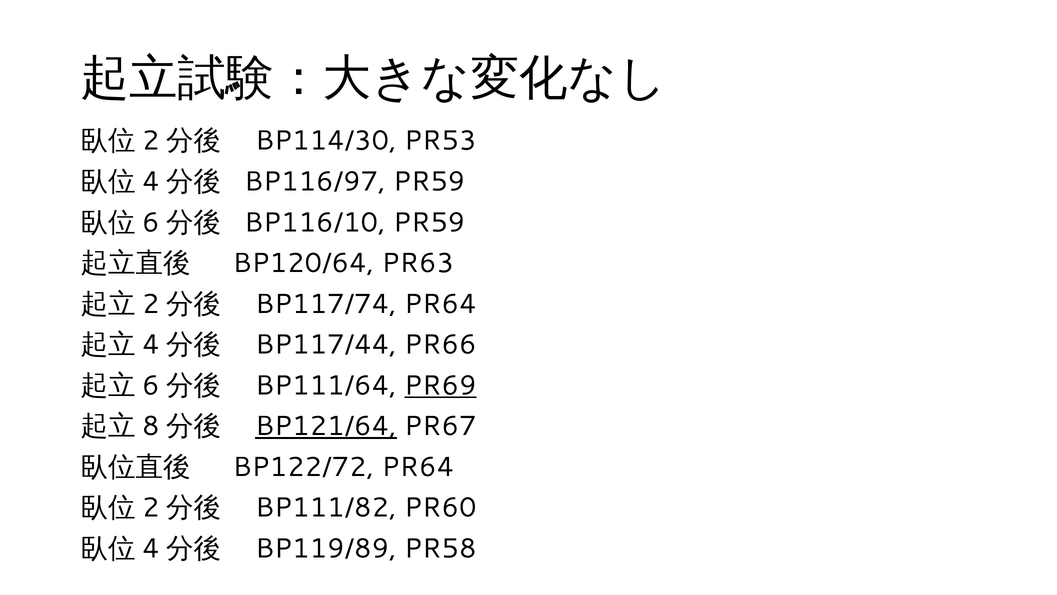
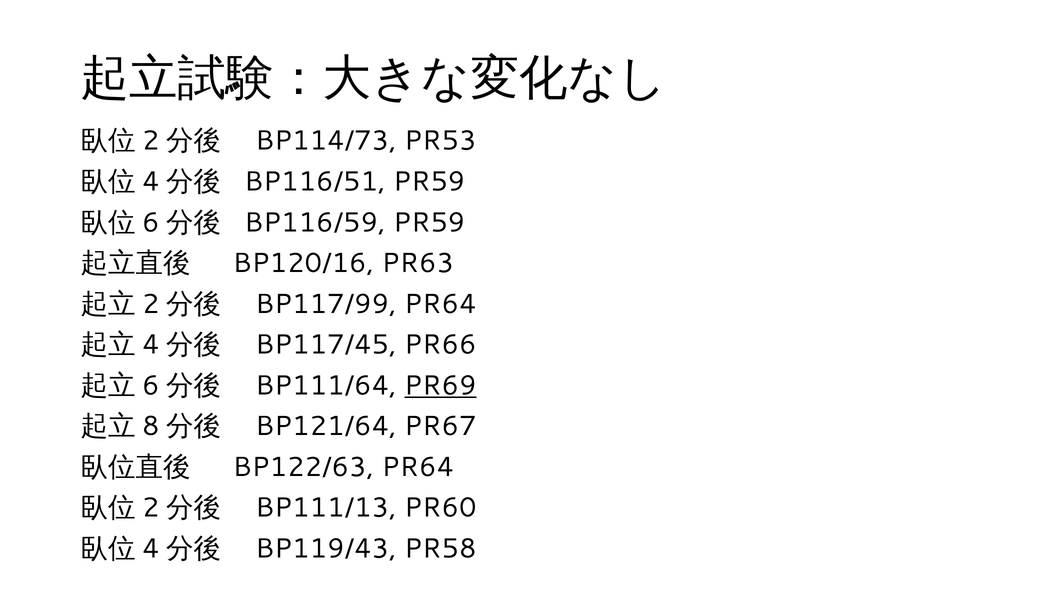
BP114/30: BP114/30 -> BP114/73 (326, 141)
BP116/97: BP116/97 -> BP116/51 (315, 182)
BP116/10: BP116/10 -> BP116/59 (315, 222)
BP120/64: BP120/64 -> BP120/16 (304, 263)
BP117/74: BP117/74 -> BP117/99 (326, 304)
BP117/44: BP117/44 -> BP117/45 (326, 344)
BP121/64 underline: present -> none (326, 426)
BP122/72: BP122/72 -> BP122/63 (304, 467)
BP111/82: BP111/82 -> BP111/13 (326, 507)
BP119/89: BP119/89 -> BP119/43 (326, 548)
